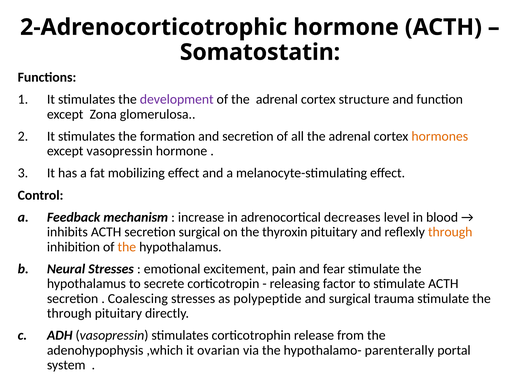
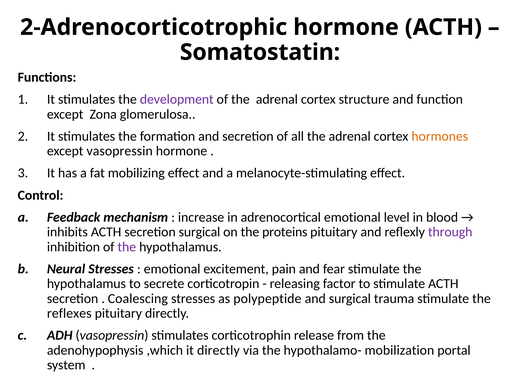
adrenocortical decreases: decreases -> emotional (352, 217)
thyroxin: thyroxin -> proteins (285, 232)
through colour: orange -> purple (450, 232)
the colour: orange -> purple (127, 247)
through: through -> reflexes (69, 313)
it ovarian: ovarian -> directly (218, 350)
parenterally: parenterally -> mobilization (399, 350)
